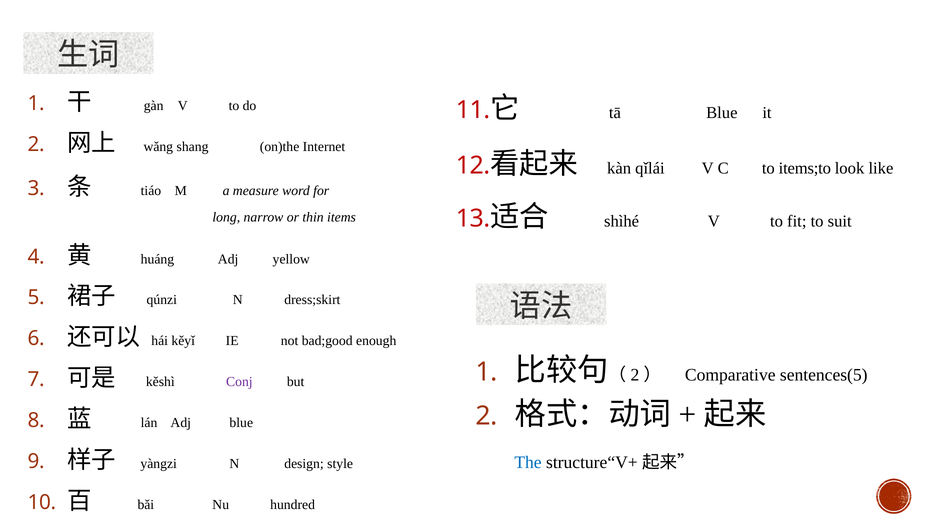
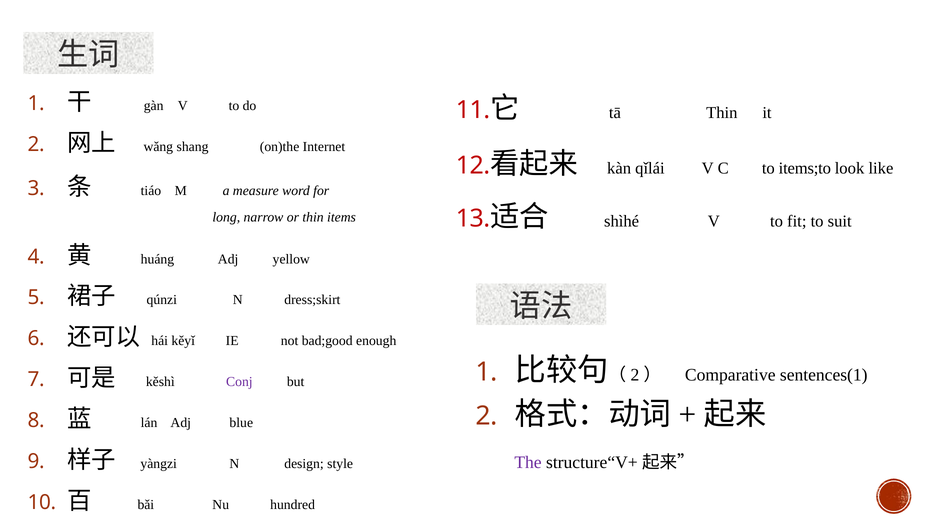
tā Blue: Blue -> Thin (722, 113)
sentences(5: sentences(5 -> sentences(1 (824, 375)
The colour: blue -> purple (528, 463)
